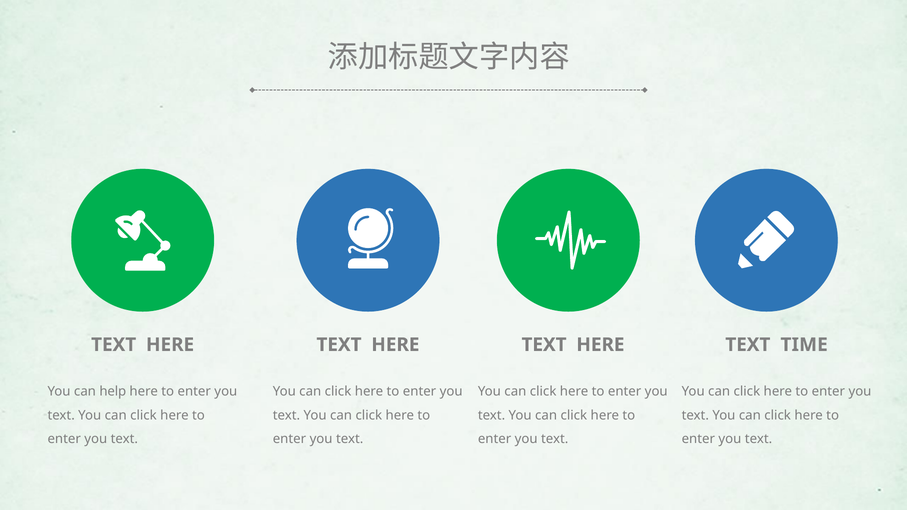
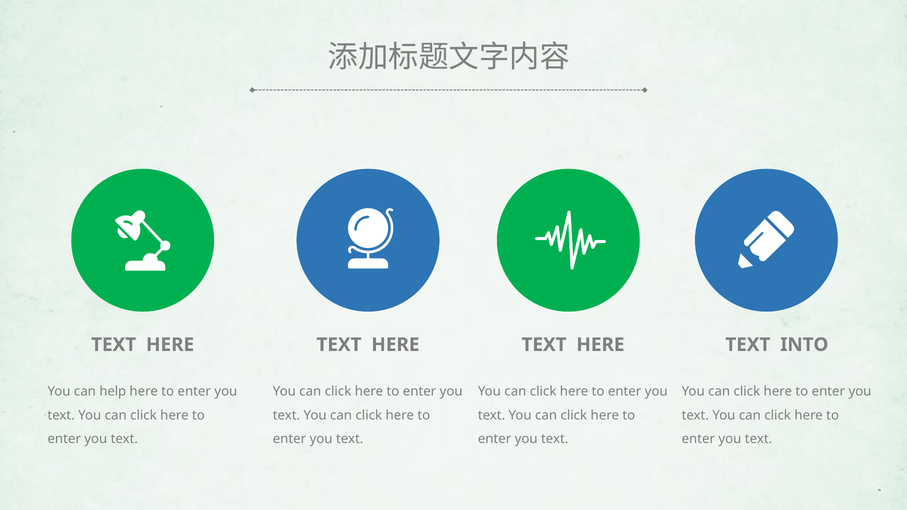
TIME: TIME -> INTO (804, 345)
